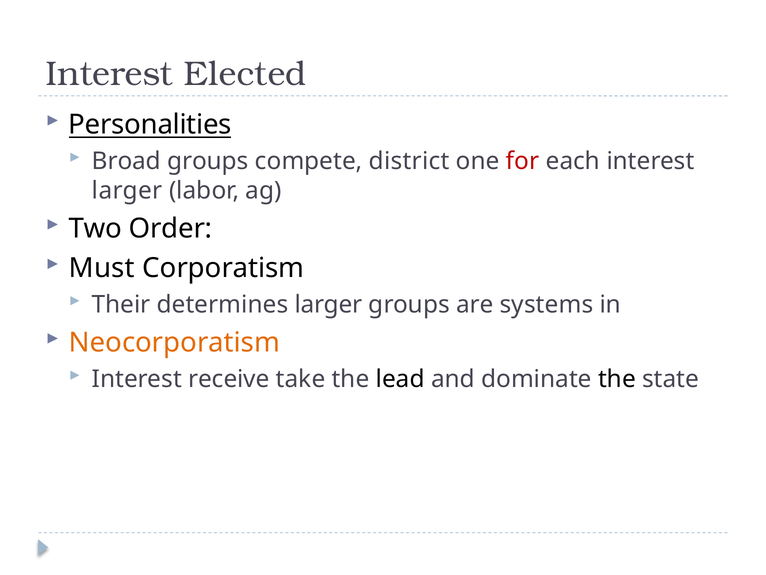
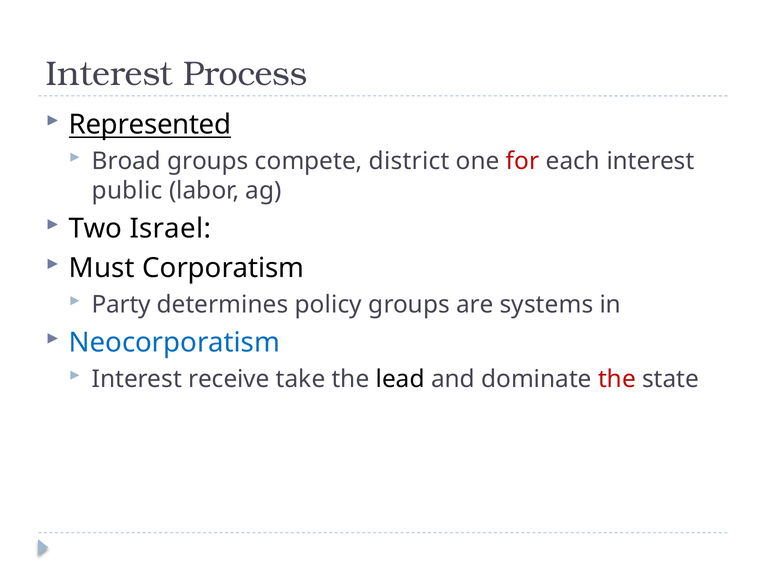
Elected: Elected -> Process (245, 74)
Personalities: Personalities -> Represented (150, 125)
larger: larger -> public (127, 190)
Order: Order -> Israel (170, 228)
Their: Their -> Party (121, 304)
determines larger: larger -> policy (328, 304)
Neocorporatism colour: orange -> blue (174, 342)
the colour: black -> red (617, 379)
